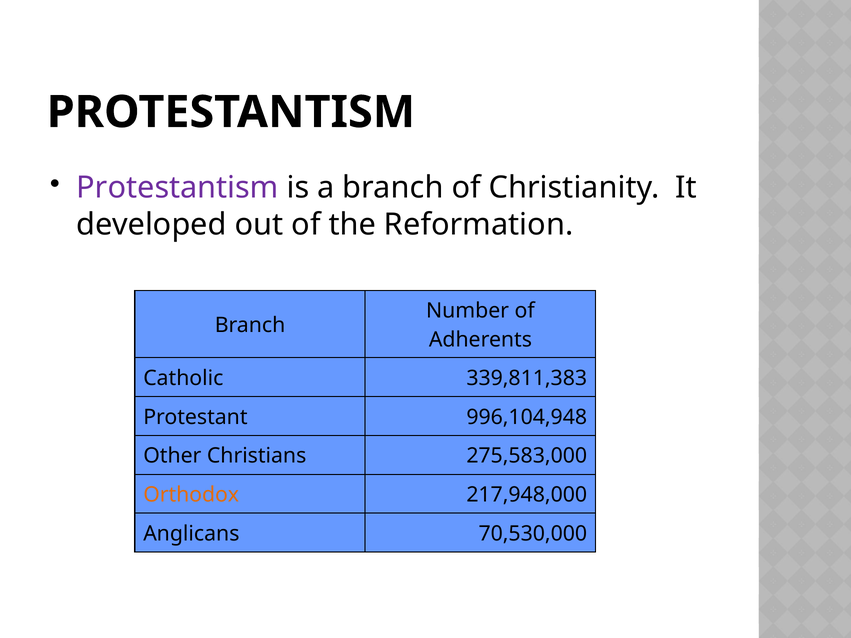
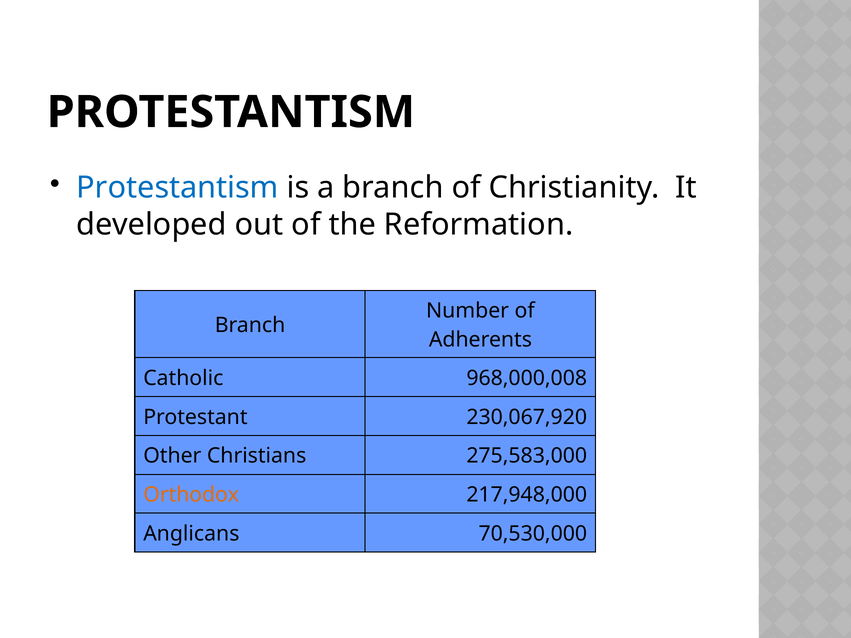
Protestantism colour: purple -> blue (178, 188)
339,811,383: 339,811,383 -> 968,000,008 (527, 378)
996,104,948: 996,104,948 -> 230,067,920 (527, 417)
